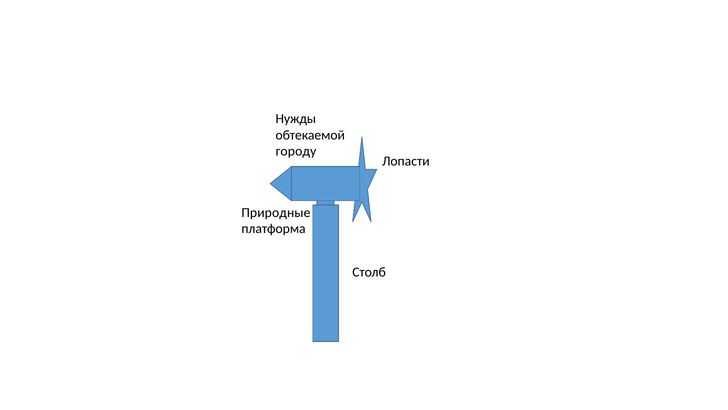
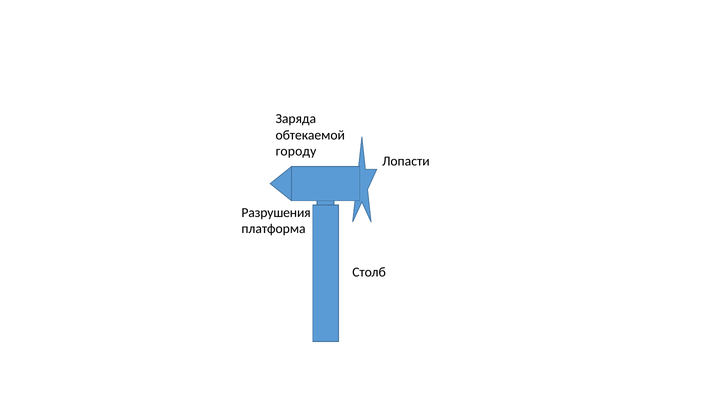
Нужды: Нужды -> Заряда (296, 118)
Природные: Природные -> Разрушения (276, 212)
